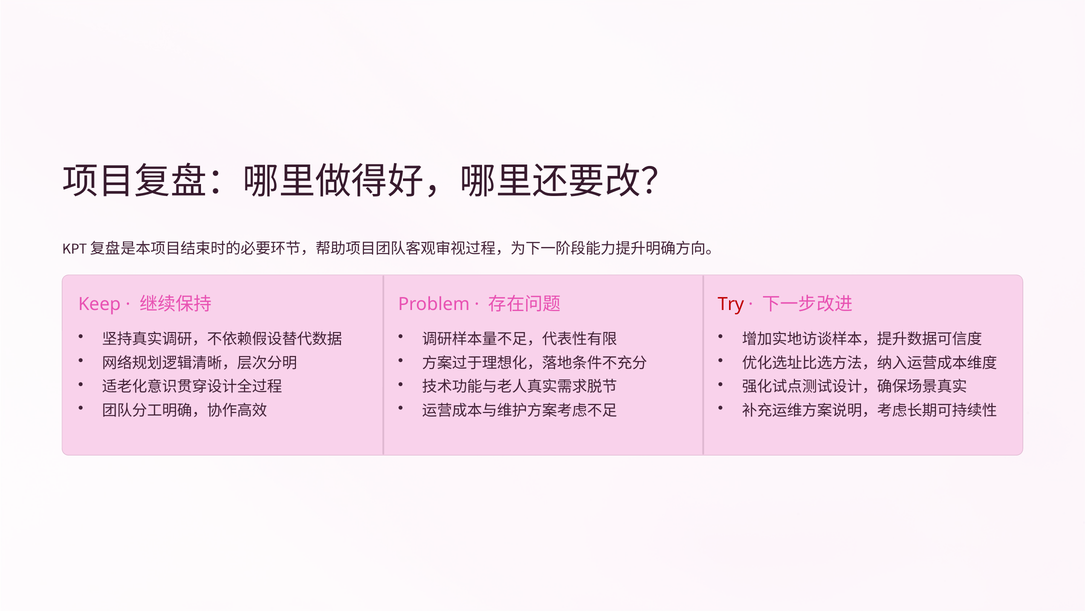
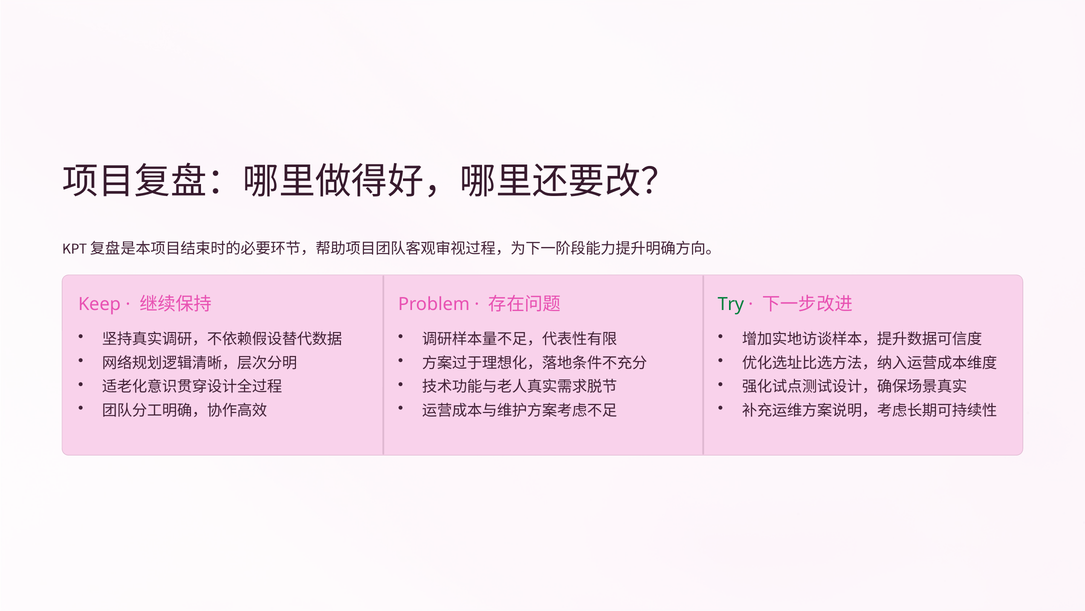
Try colour: red -> green (731, 304)
